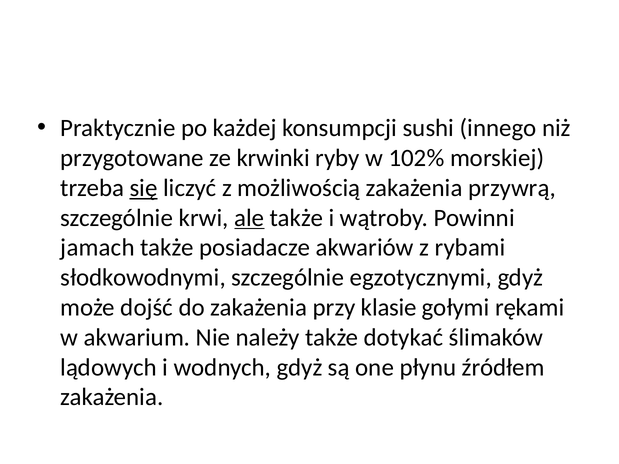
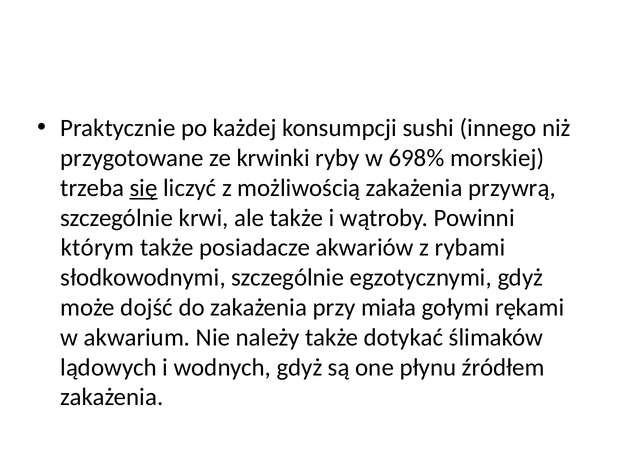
102%: 102% -> 698% (417, 158)
ale underline: present -> none (249, 218)
jamach: jamach -> którym (97, 248)
klasie: klasie -> miała (389, 308)
